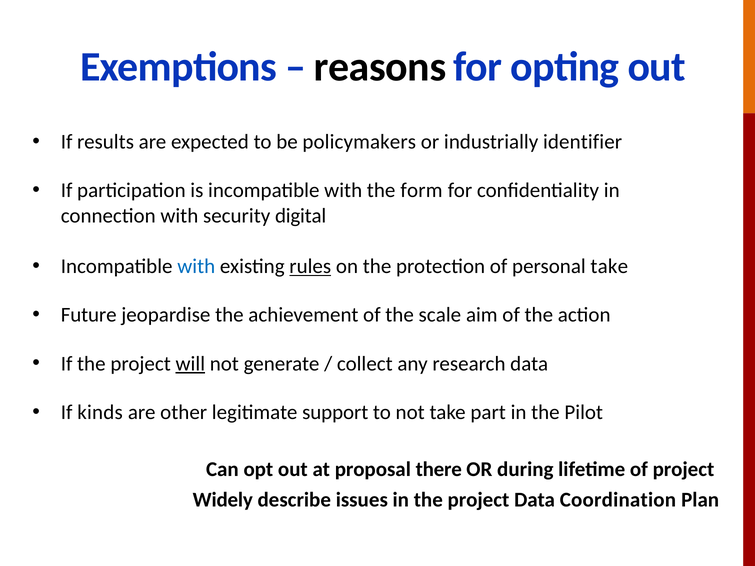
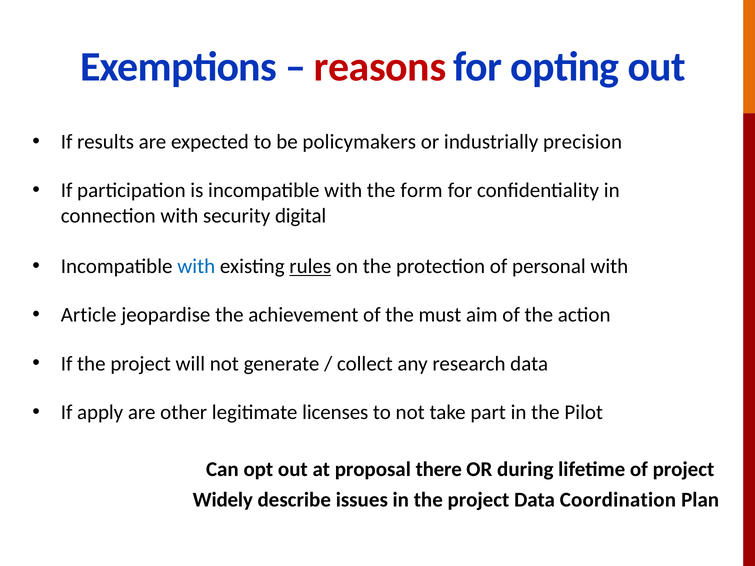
reasons colour: black -> red (380, 67)
identifier: identifier -> precision (583, 142)
personal take: take -> with (609, 267)
Future: Future -> Article (89, 315)
scale: scale -> must (440, 315)
will underline: present -> none (190, 364)
kinds: kinds -> apply (100, 413)
support: support -> licenses (335, 413)
